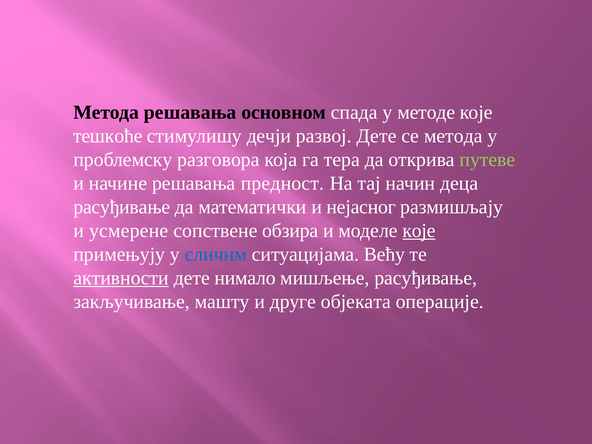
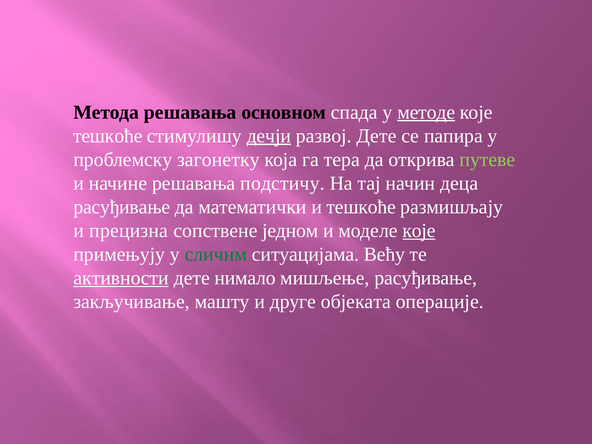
методе underline: none -> present (426, 112)
дечји underline: none -> present (269, 136)
се метода: метода -> папира (453, 136)
разговора: разговора -> загонетку (218, 160)
предност: предност -> подстичу (282, 183)
и нејасног: нејасног -> тешкоће (361, 207)
усмерене: усмерене -> прецизна (129, 231)
обзира: обзира -> једном (290, 231)
сличнм colour: blue -> green (216, 254)
